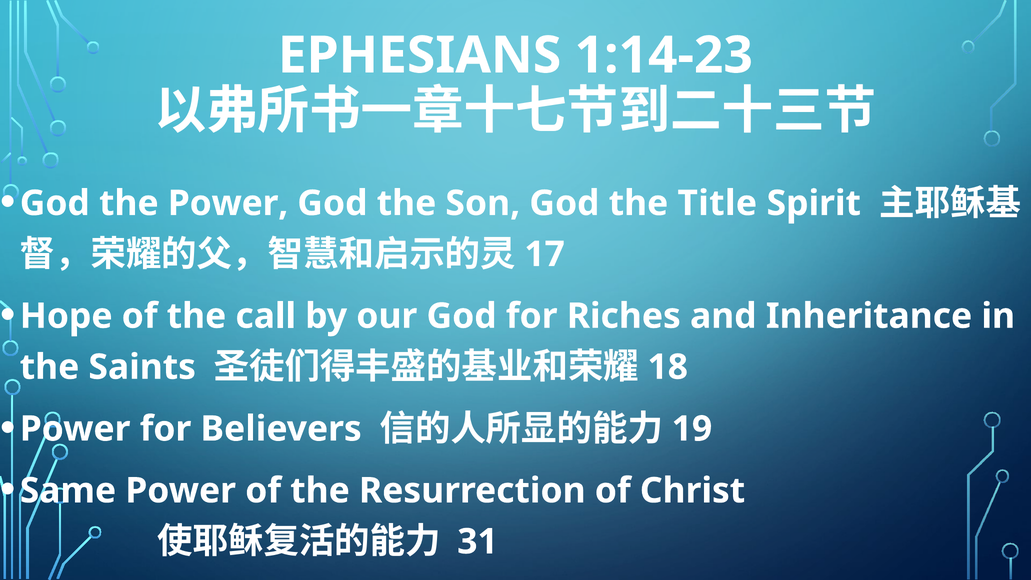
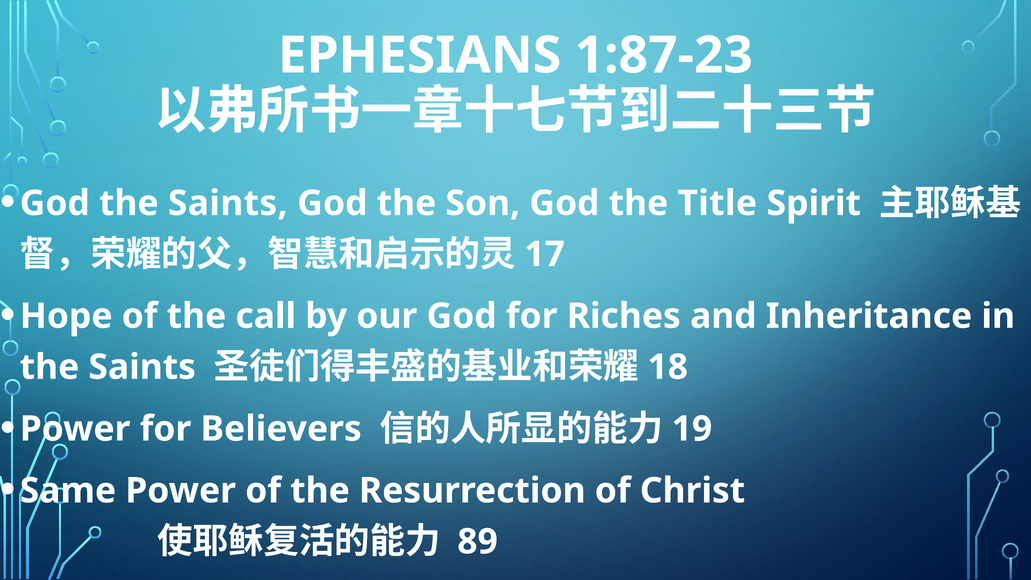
1:14-23: 1:14-23 -> 1:87-23 (664, 55)
God the Power: Power -> Saints (228, 203)
31: 31 -> 89 (478, 542)
